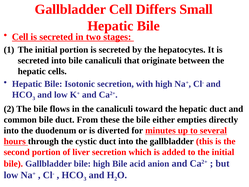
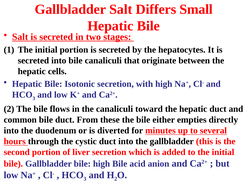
Gallbladder Cell: Cell -> Salt (121, 9)
Cell: Cell -> Salt (20, 37)
